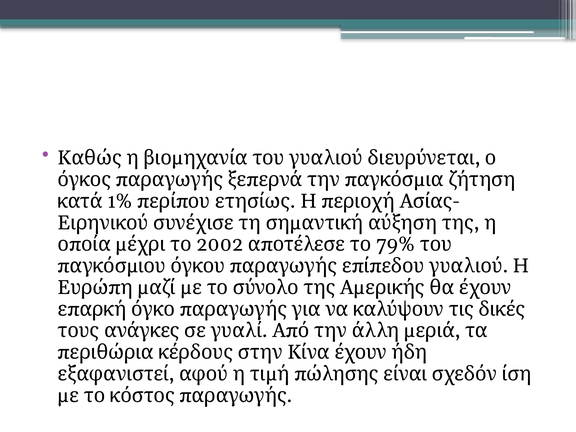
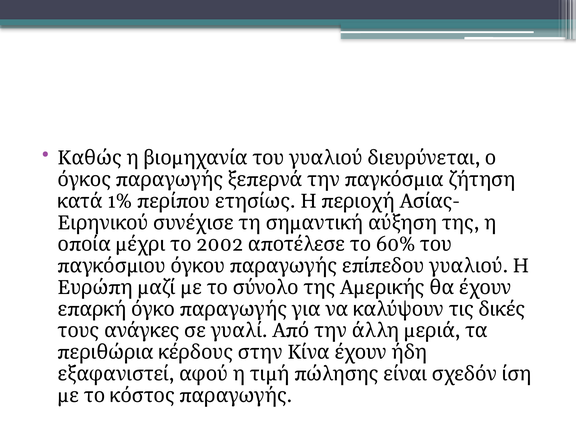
79%: 79% -> 60% (396, 244)
